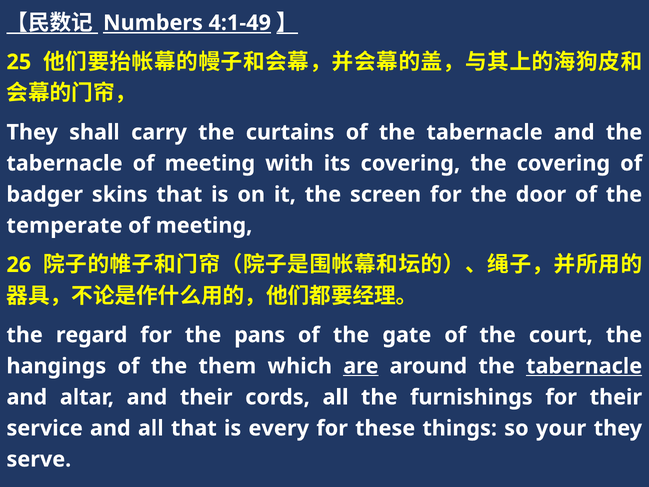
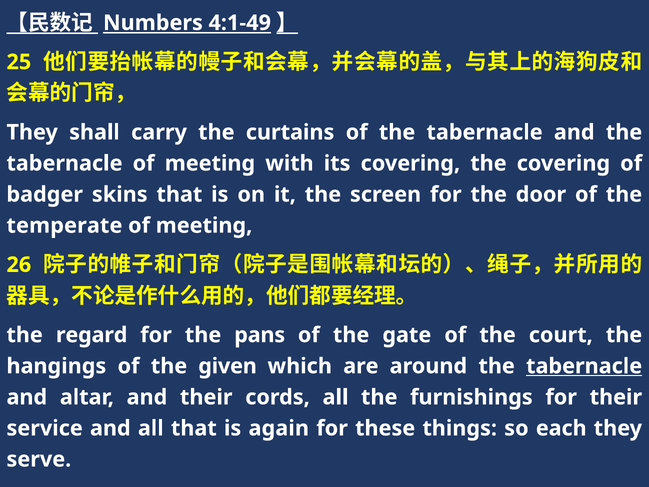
them: them -> given (228, 366)
are underline: present -> none (361, 366)
every: every -> again (279, 428)
your: your -> each (561, 428)
